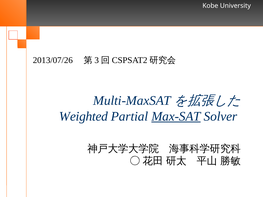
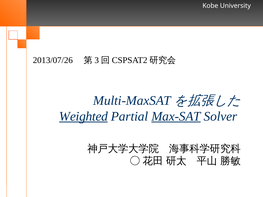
Weighted underline: none -> present (84, 117)
